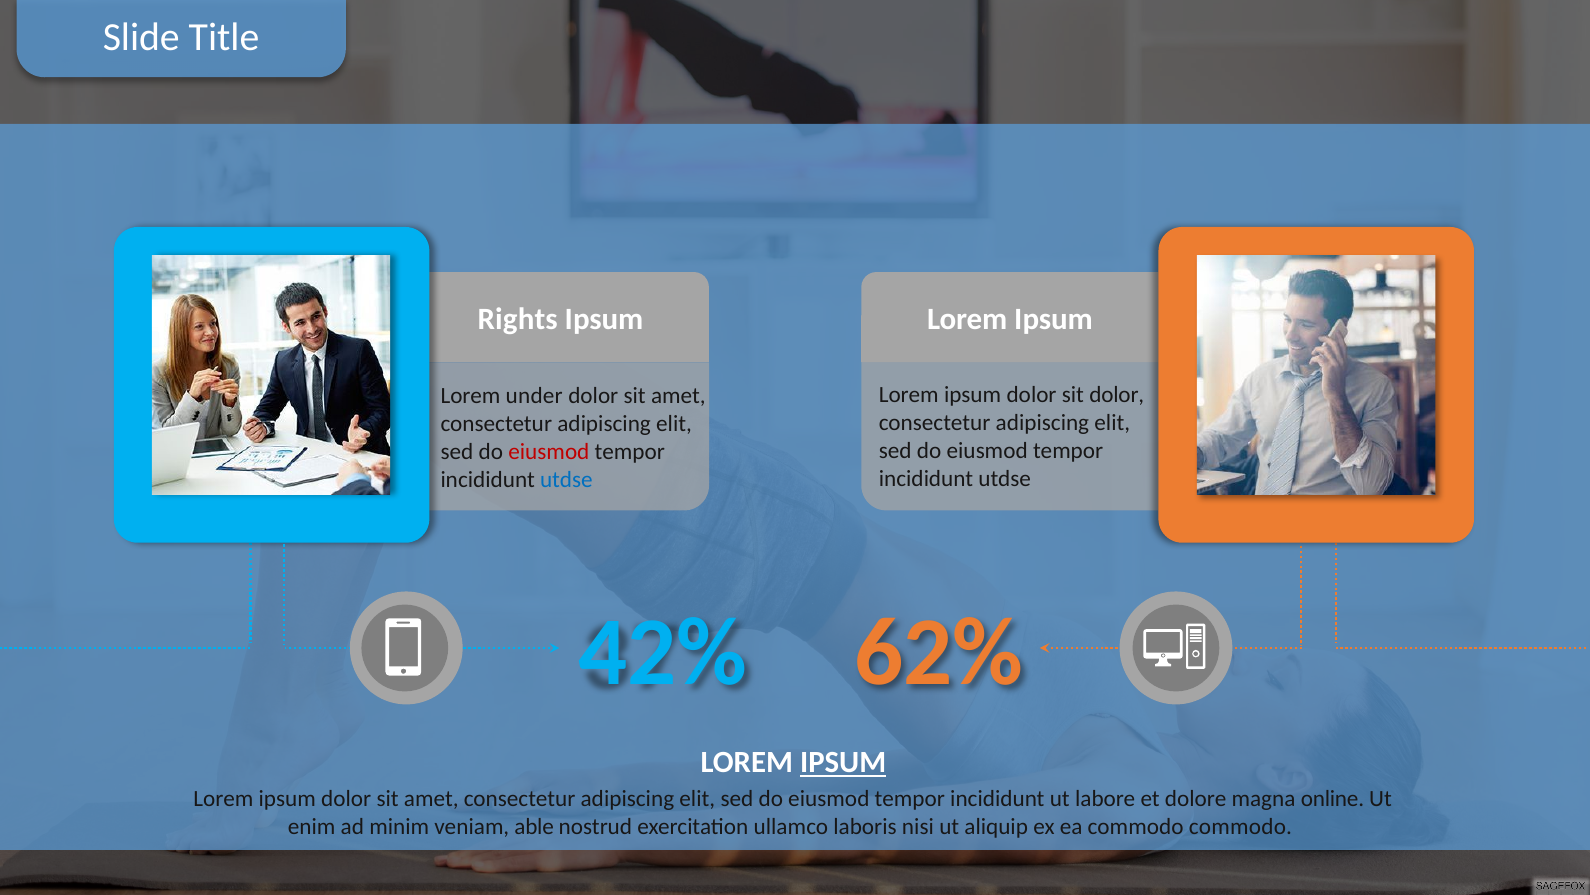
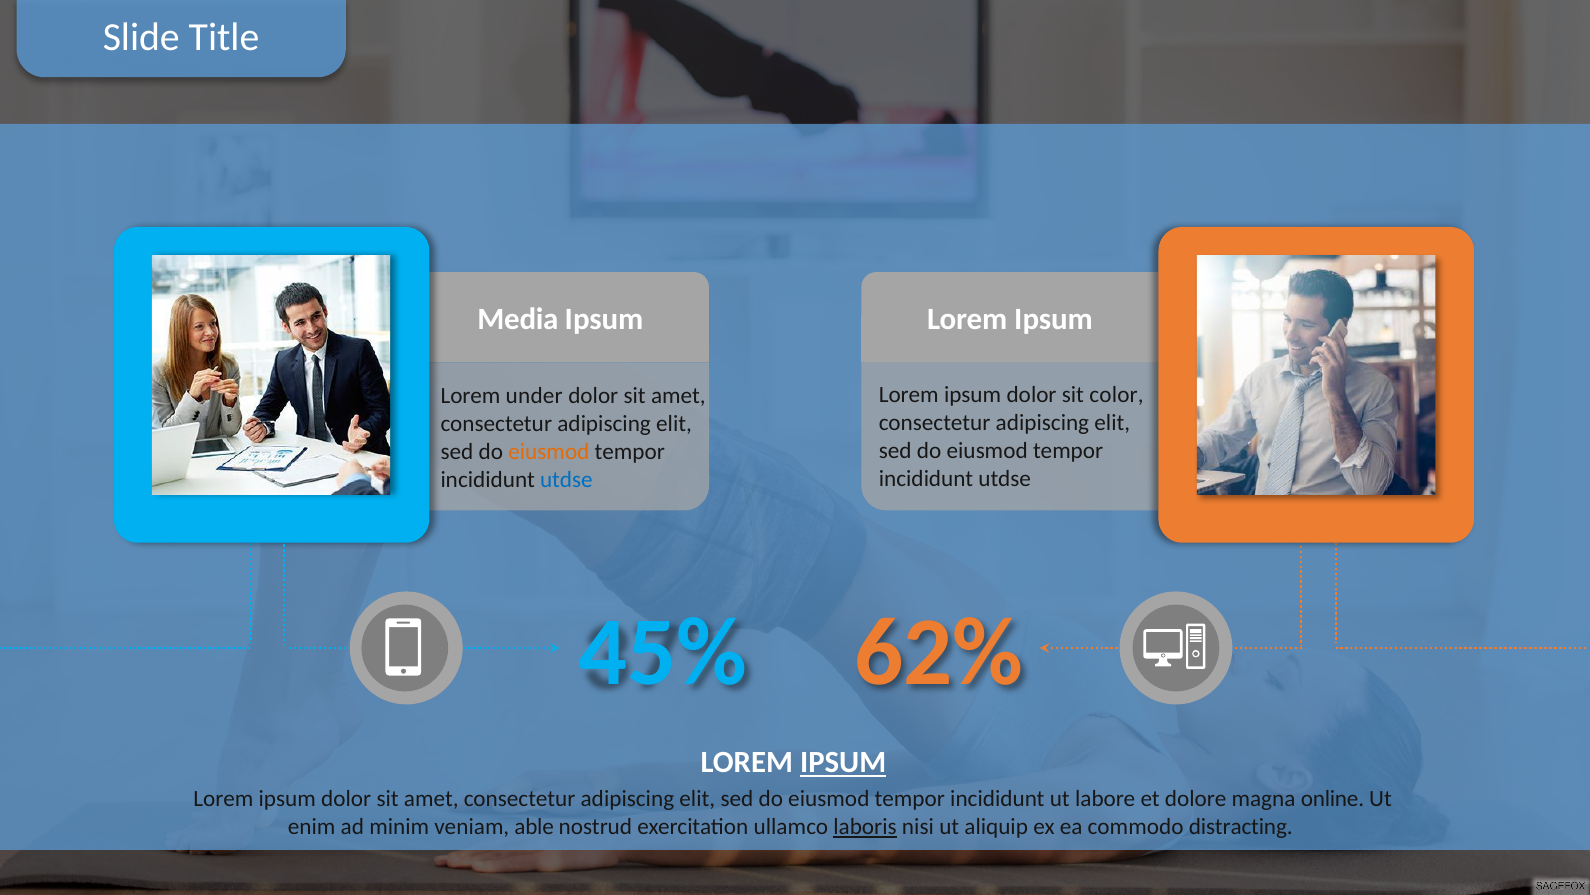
Rights: Rights -> Media (518, 319)
sit dolor: dolor -> color (1117, 395)
eiusmod colour: red -> orange (549, 452)
42%: 42% -> 45% (663, 652)
laboris underline: none -> present (865, 826)
commodo commodo: commodo -> distracting (1241, 826)
